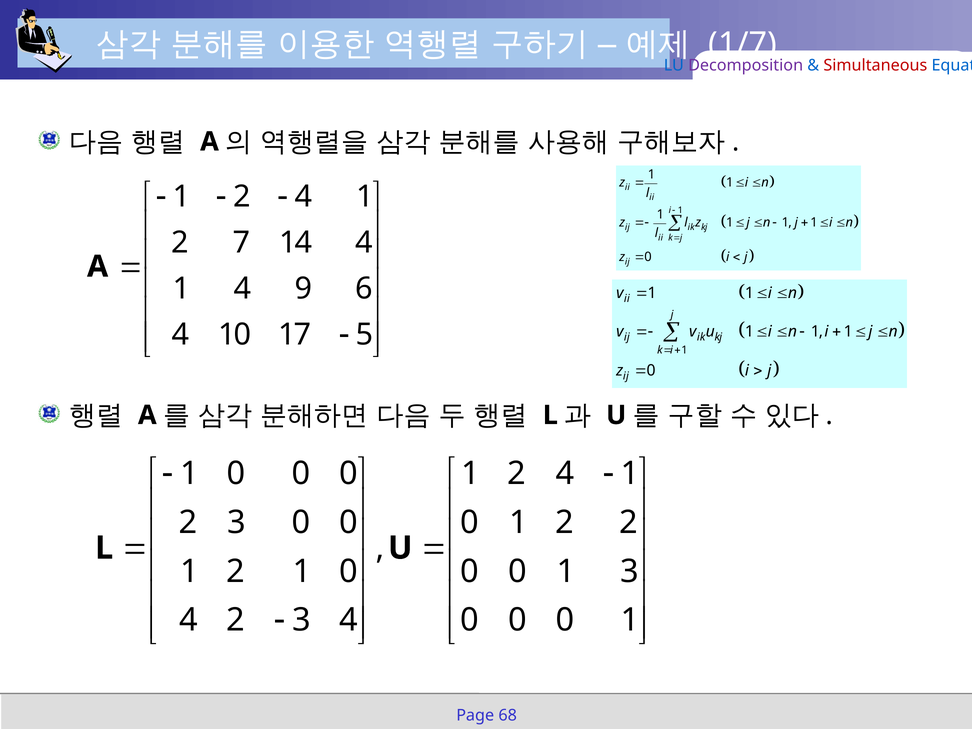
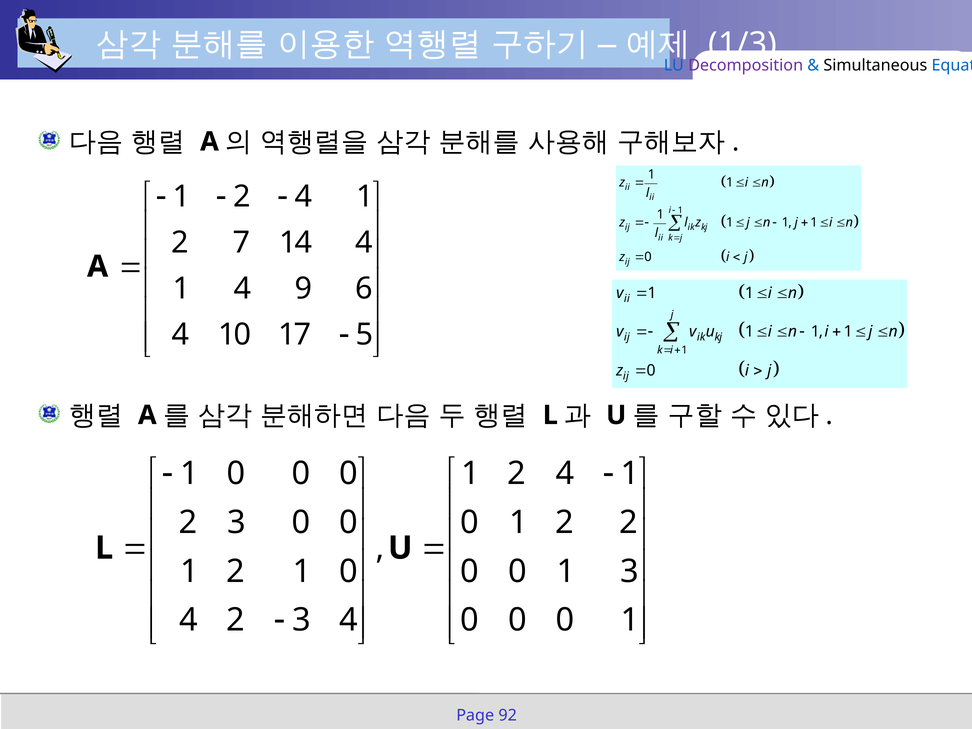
1/7: 1/7 -> 1/3 (743, 44)
Simultaneous colour: red -> black (875, 65)
68: 68 -> 92 (508, 715)
